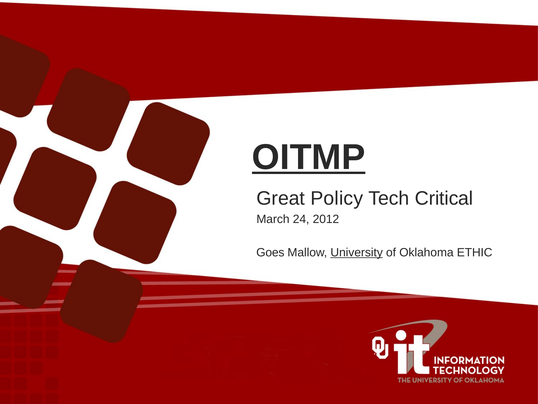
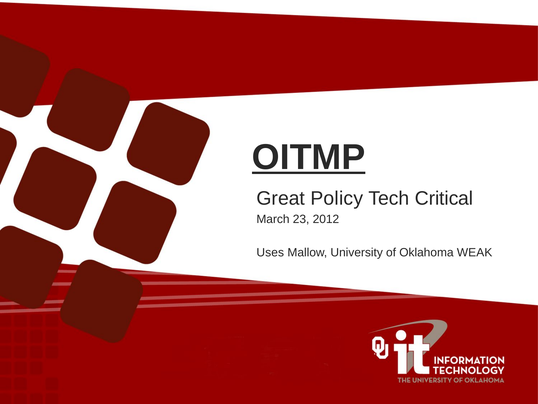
24: 24 -> 23 (301, 219)
Goes: Goes -> Uses (270, 252)
University underline: present -> none (357, 252)
ETHIC: ETHIC -> WEAK (475, 252)
